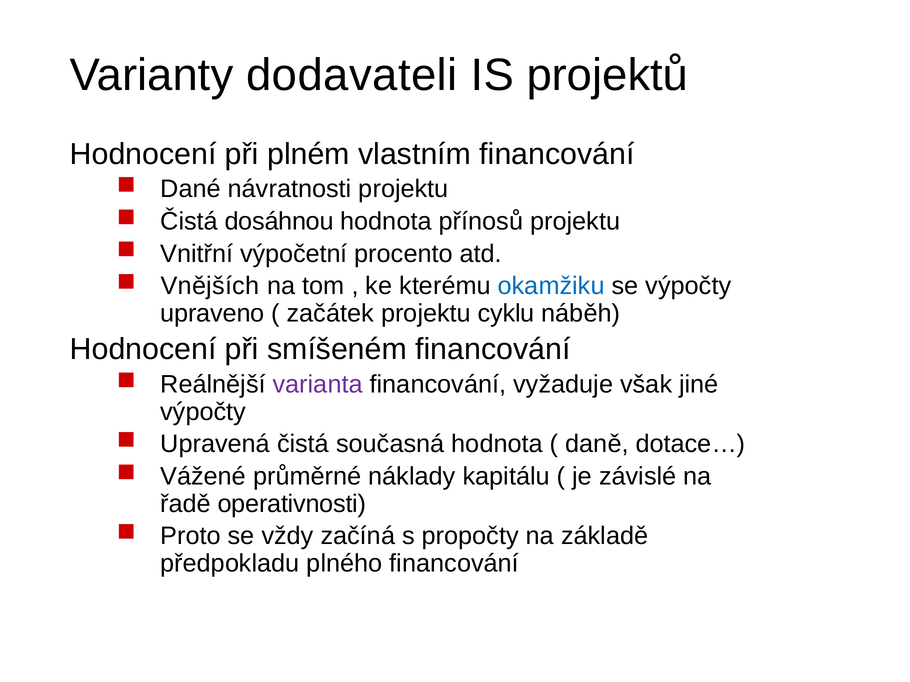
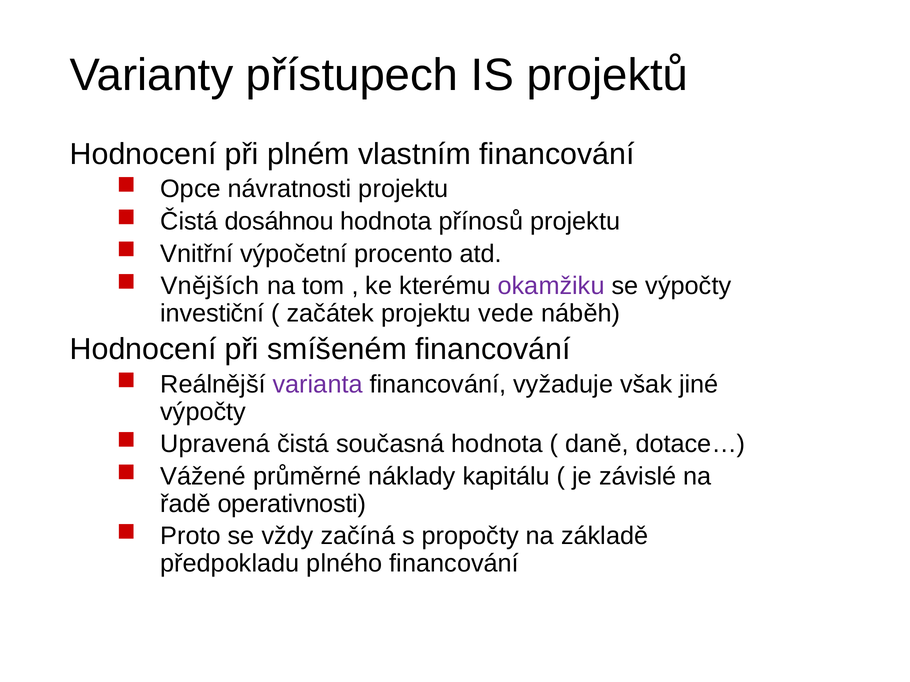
dodavateli: dodavateli -> přístupech (352, 75)
Dané: Dané -> Opce (191, 189)
okamžiku colour: blue -> purple (551, 286)
upraveno: upraveno -> investiční (212, 314)
cyklu: cyklu -> vede (506, 314)
